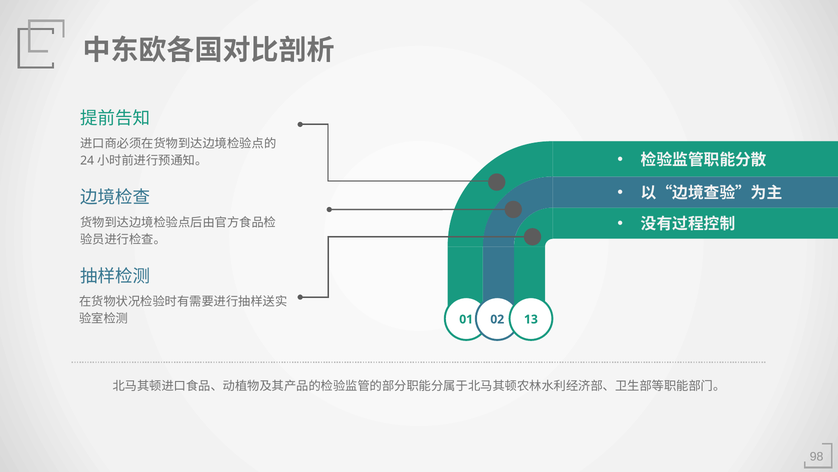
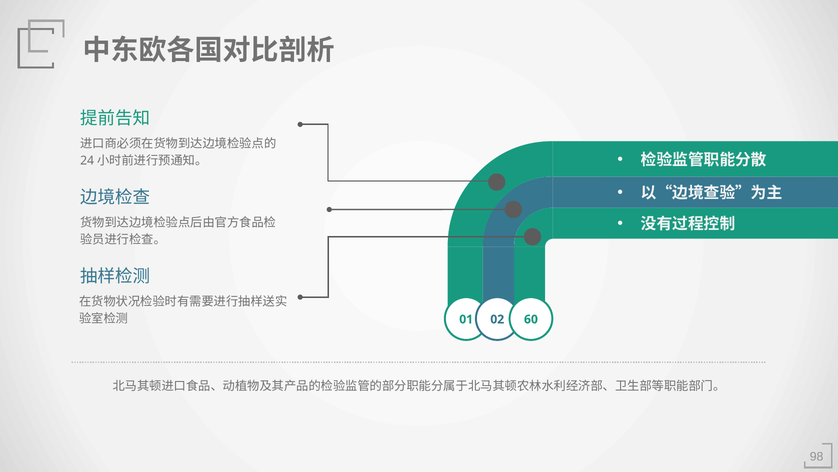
13: 13 -> 60 (531, 319)
